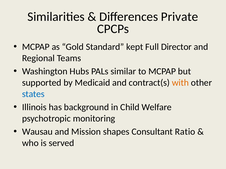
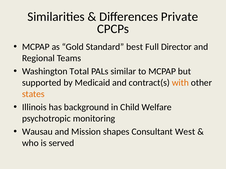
kept: kept -> best (135, 47)
Hubs: Hubs -> Total (79, 72)
states colour: blue -> orange (33, 94)
Ratio: Ratio -> West (185, 132)
